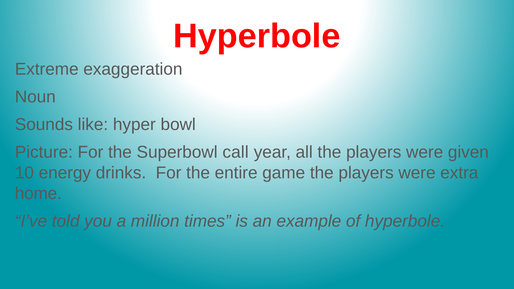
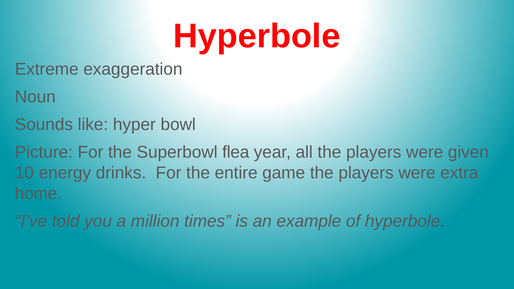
call: call -> flea (236, 152)
